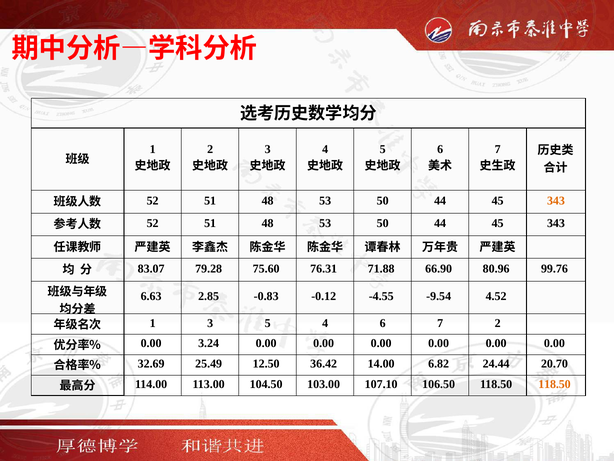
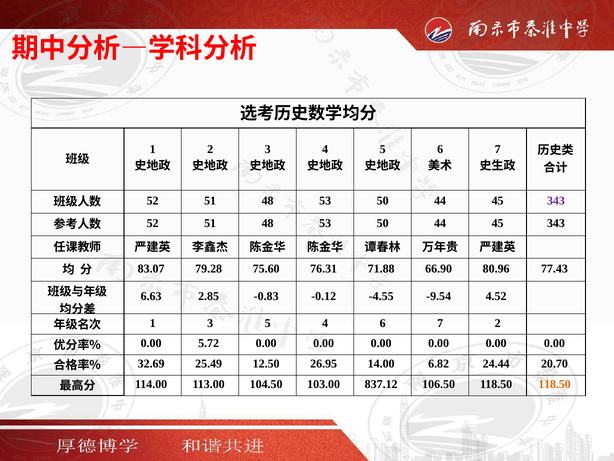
343 colour: orange -> purple (556, 200)
99.76: 99.76 -> 77.43 (554, 268)
3.24: 3.24 -> 5.72 (209, 343)
36.42: 36.42 -> 26.95 (324, 364)
107.10: 107.10 -> 837.12 (381, 384)
